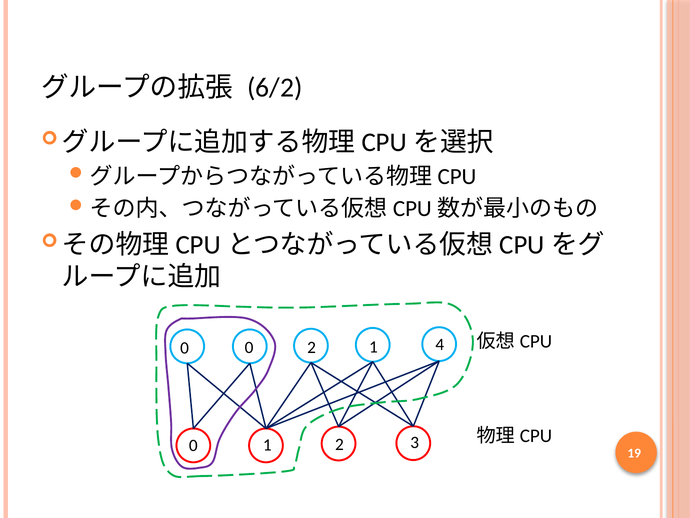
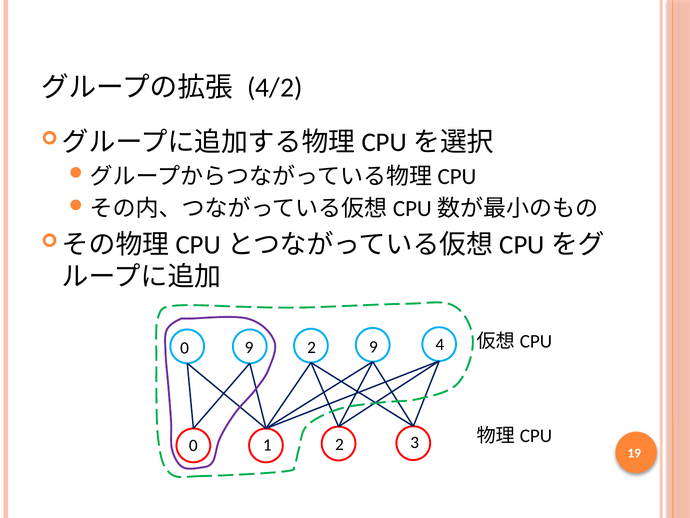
6/2: 6/2 -> 4/2 (275, 88)
0 0: 0 -> 9 (249, 347)
1: 1 -> 9 (373, 347)
